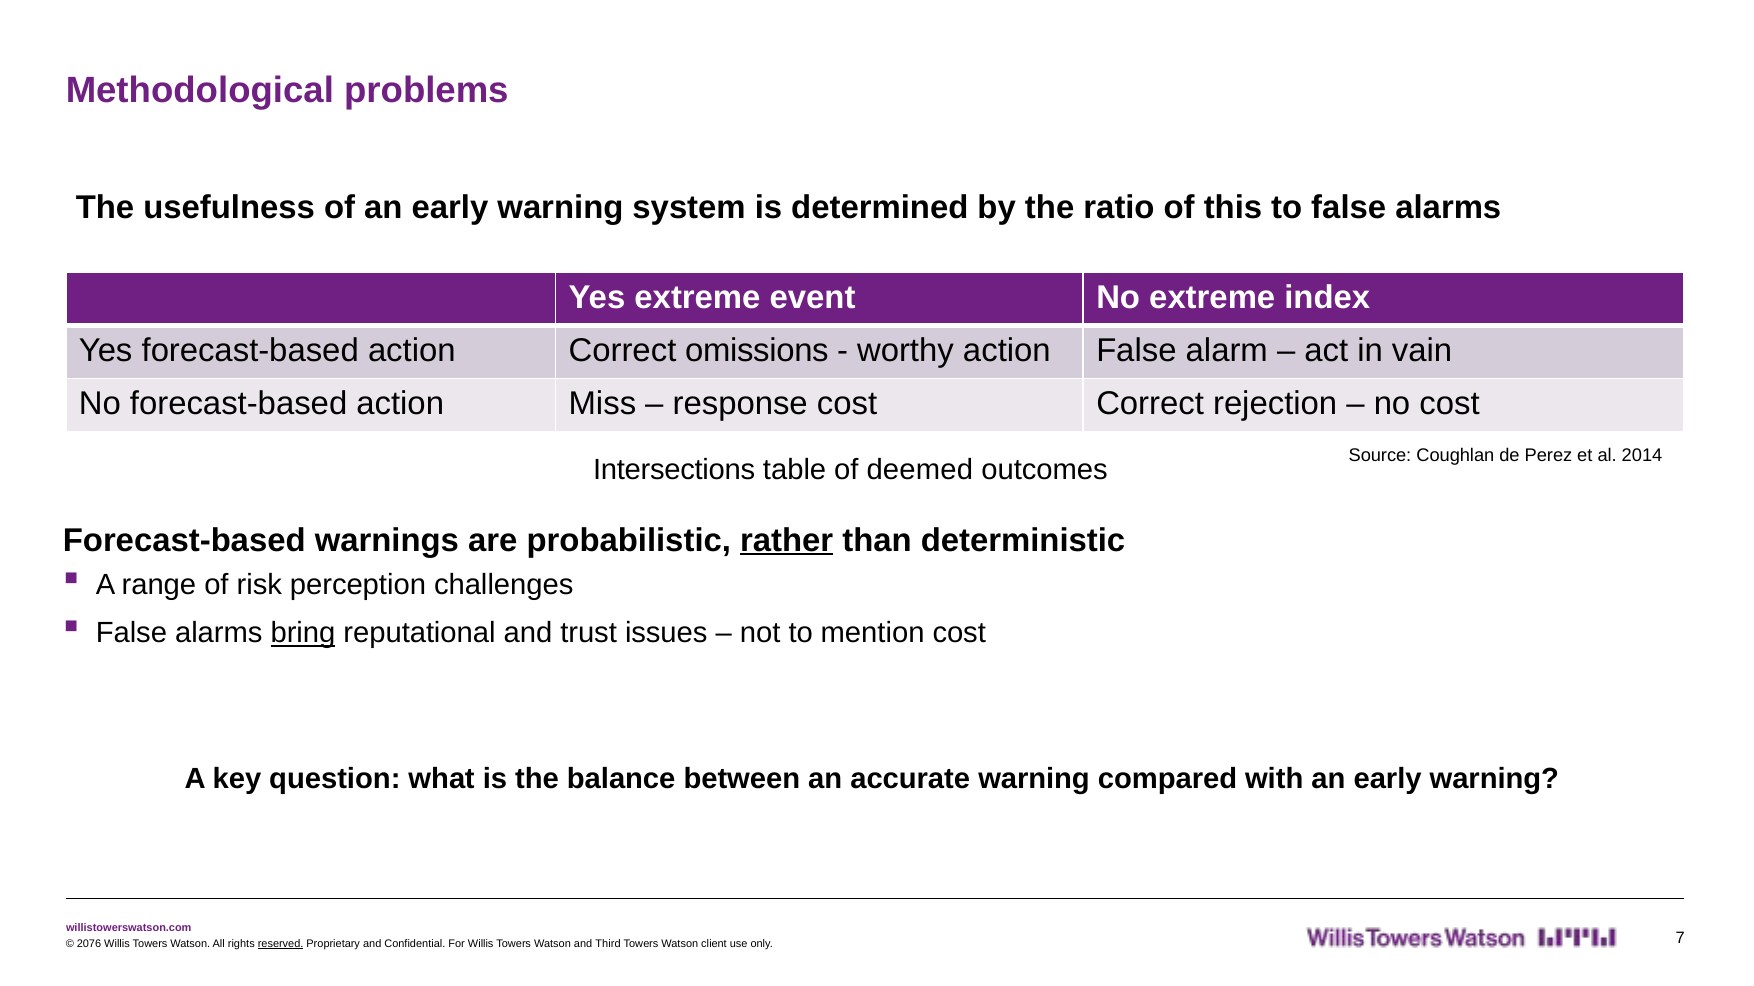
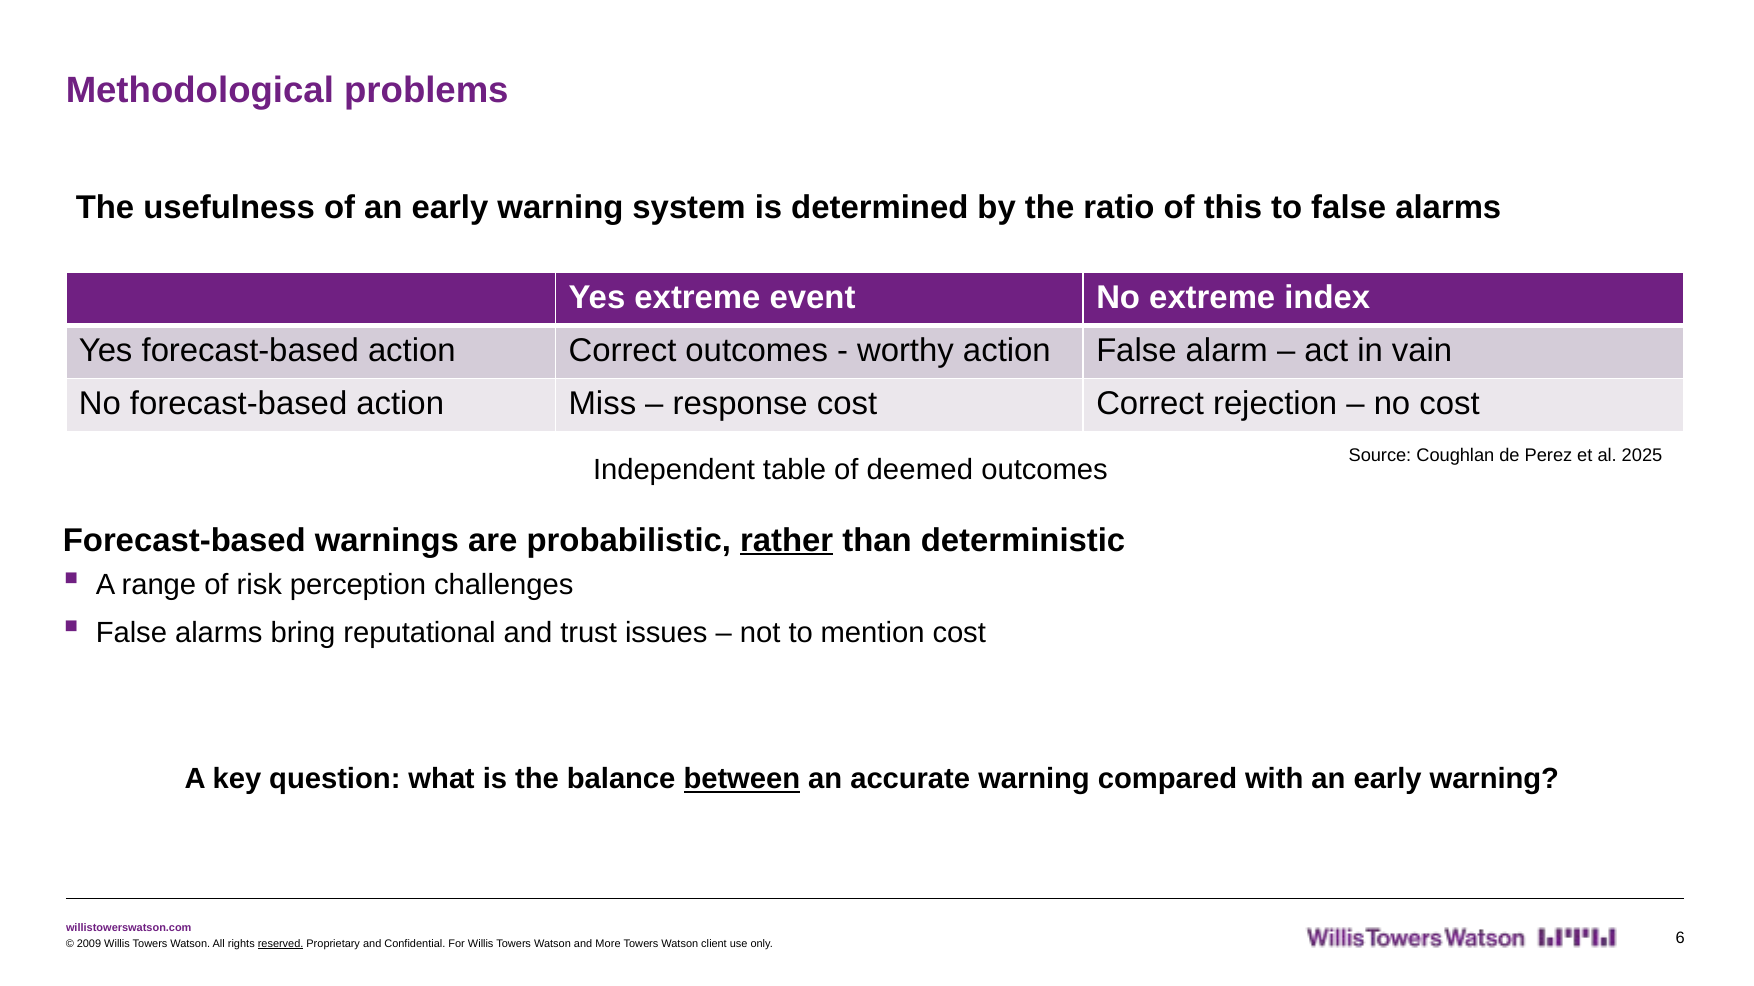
Correct omissions: omissions -> outcomes (757, 351)
2014: 2014 -> 2025 (1642, 456)
Intersections: Intersections -> Independent (674, 470)
bring underline: present -> none (303, 634)
between underline: none -> present (742, 780)
2076: 2076 -> 2009 (89, 945)
Third: Third -> More (608, 945)
7: 7 -> 6 (1680, 939)
